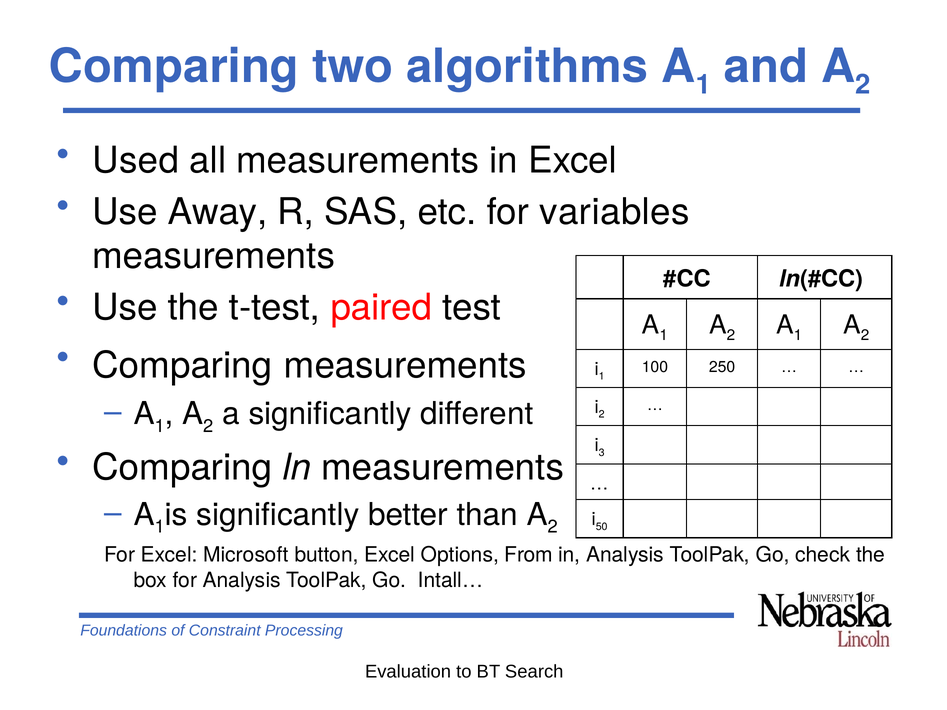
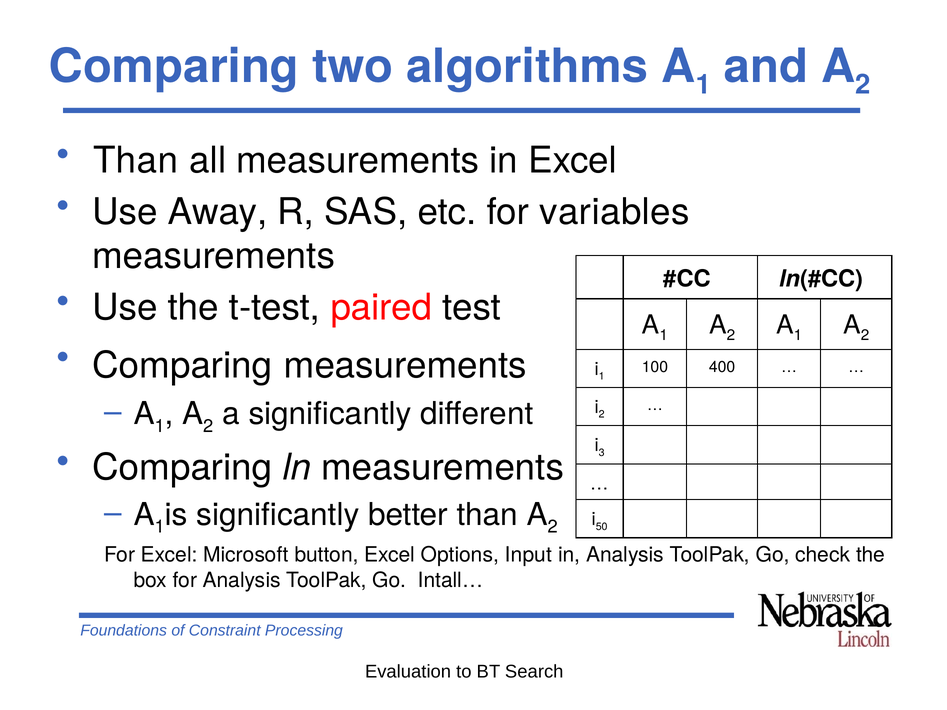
Used: Used -> Than (136, 160)
250: 250 -> 400 (722, 367)
From: From -> Input (528, 555)
